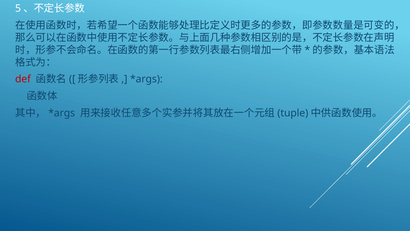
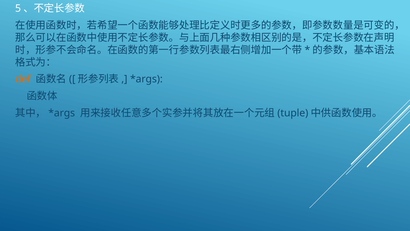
def colour: red -> orange (23, 79)
